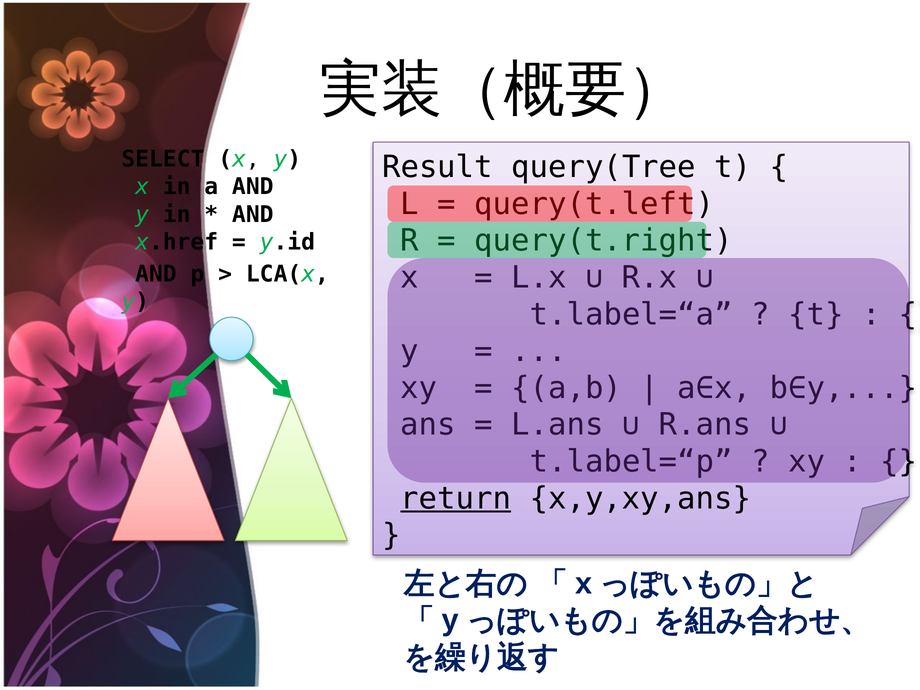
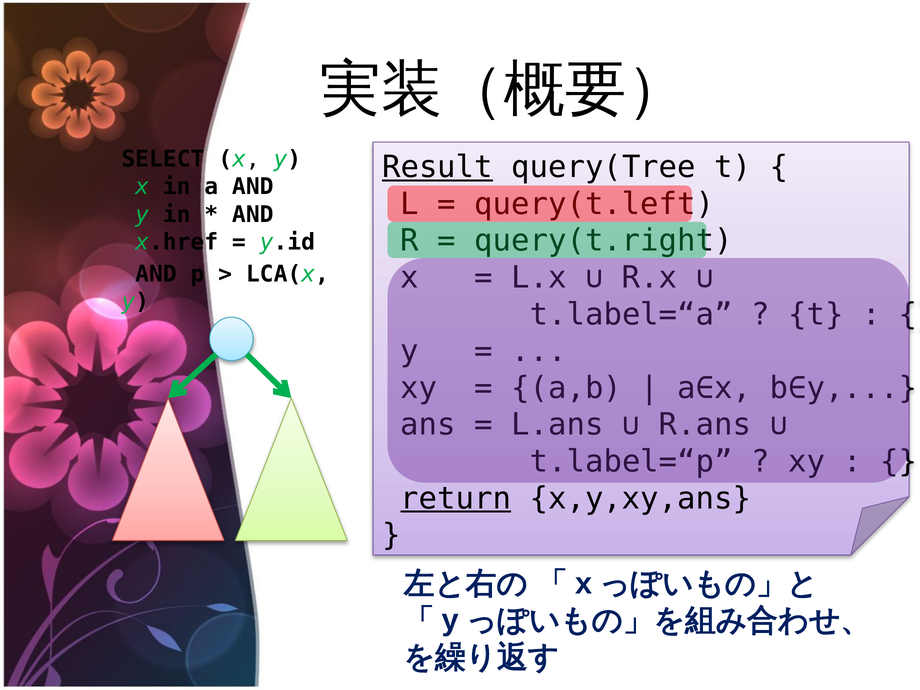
Result underline: none -> present (437, 167)
